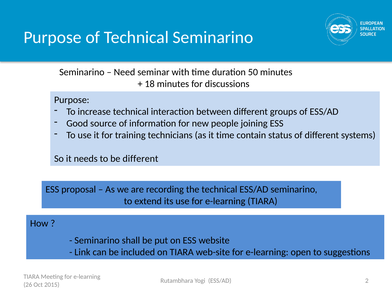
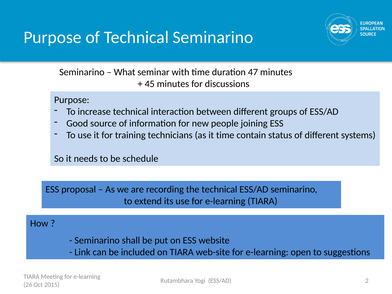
Need: Need -> What (125, 72)
50: 50 -> 47 (253, 72)
18: 18 -> 45 (150, 84)
be different: different -> schedule (140, 159)
